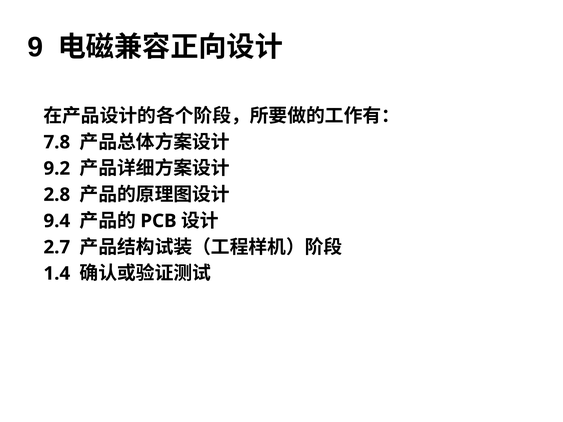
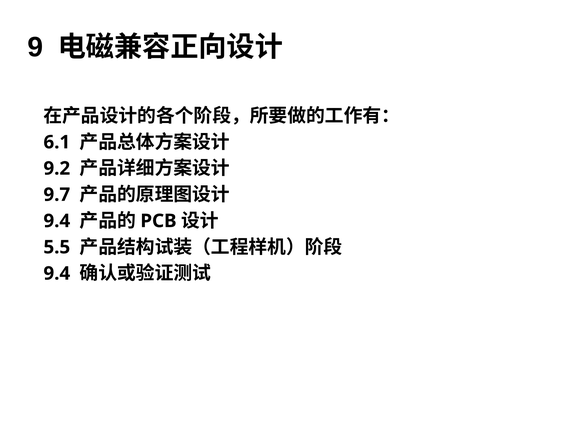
7.8: 7.8 -> 6.1 (57, 142)
2.8: 2.8 -> 9.7 (57, 195)
2.7: 2.7 -> 5.5 (57, 247)
1.4: 1.4 -> 9.4 (57, 274)
